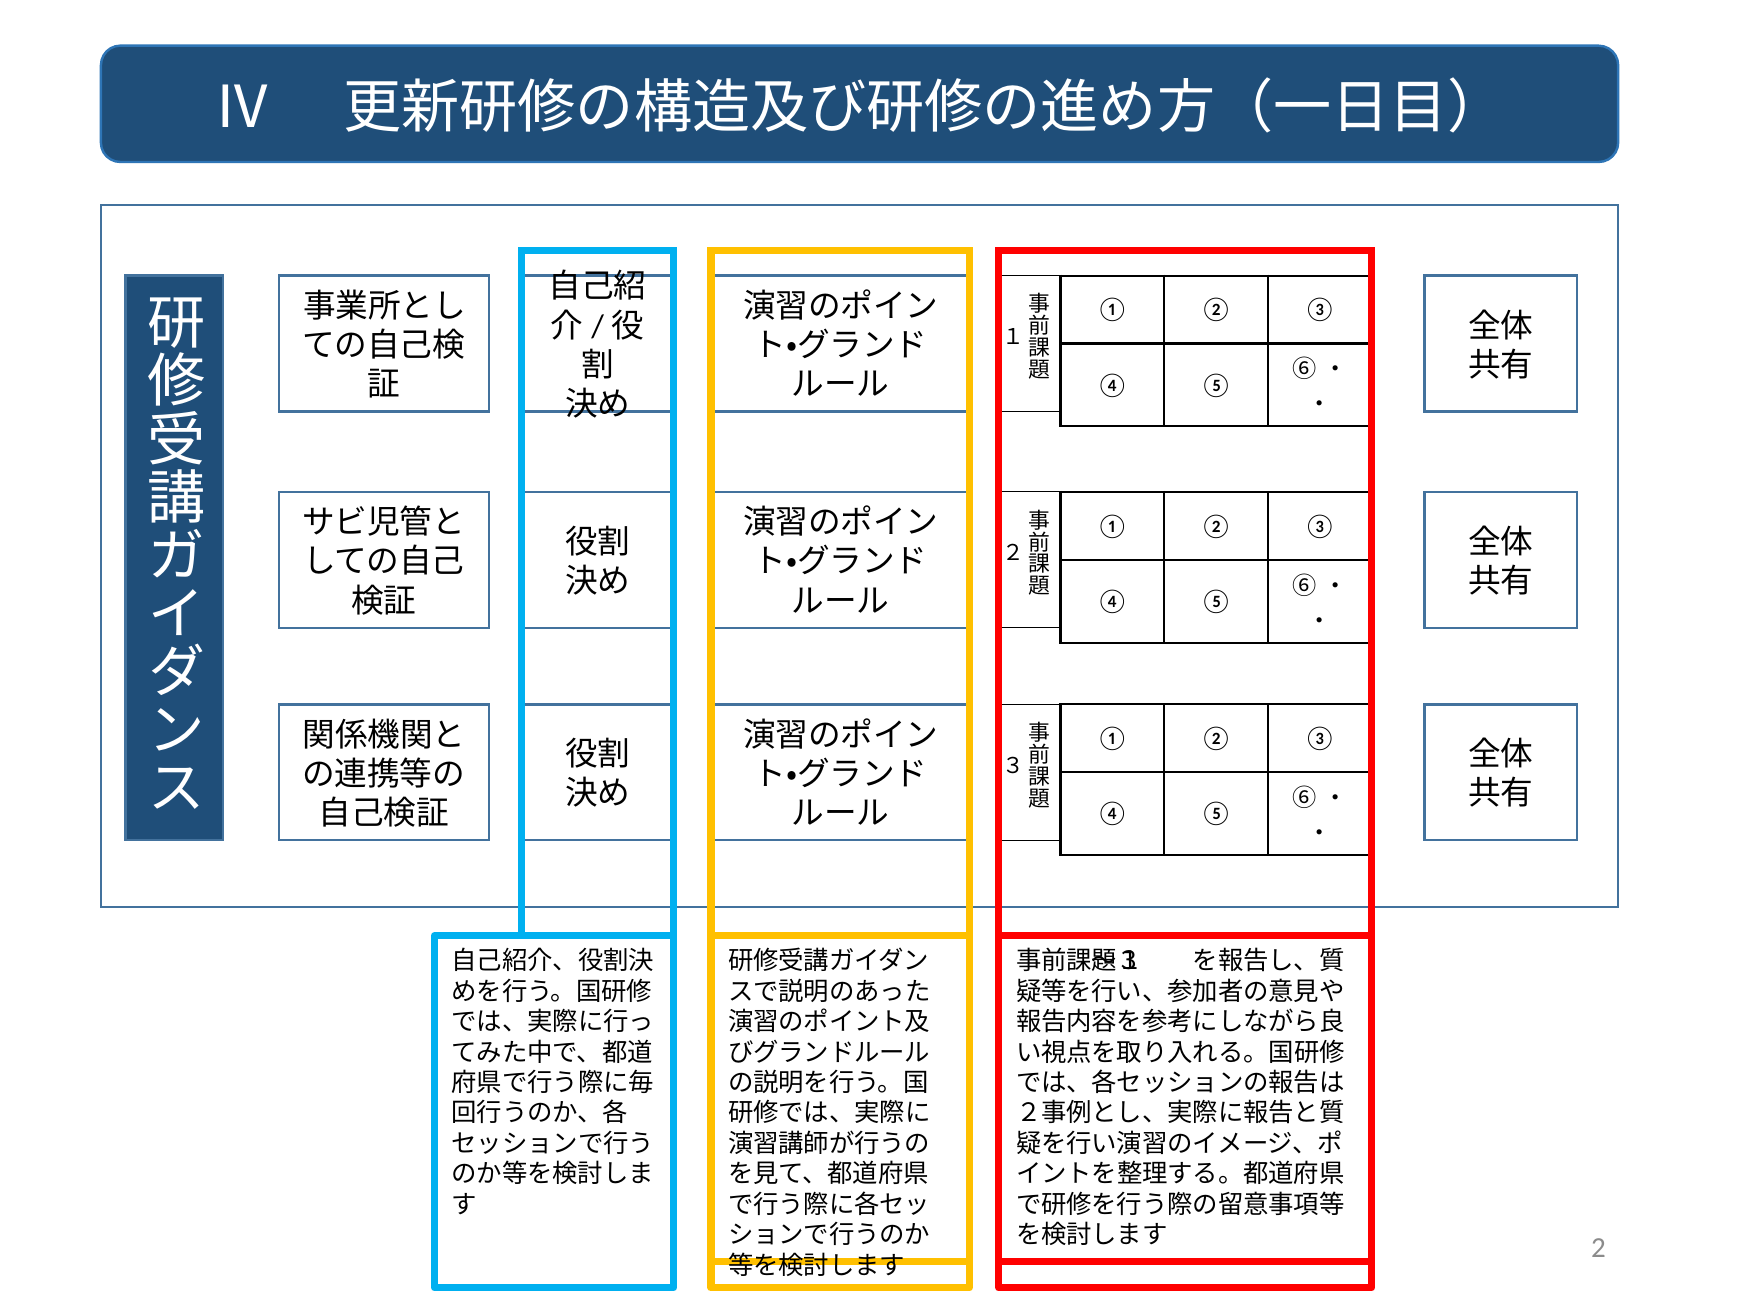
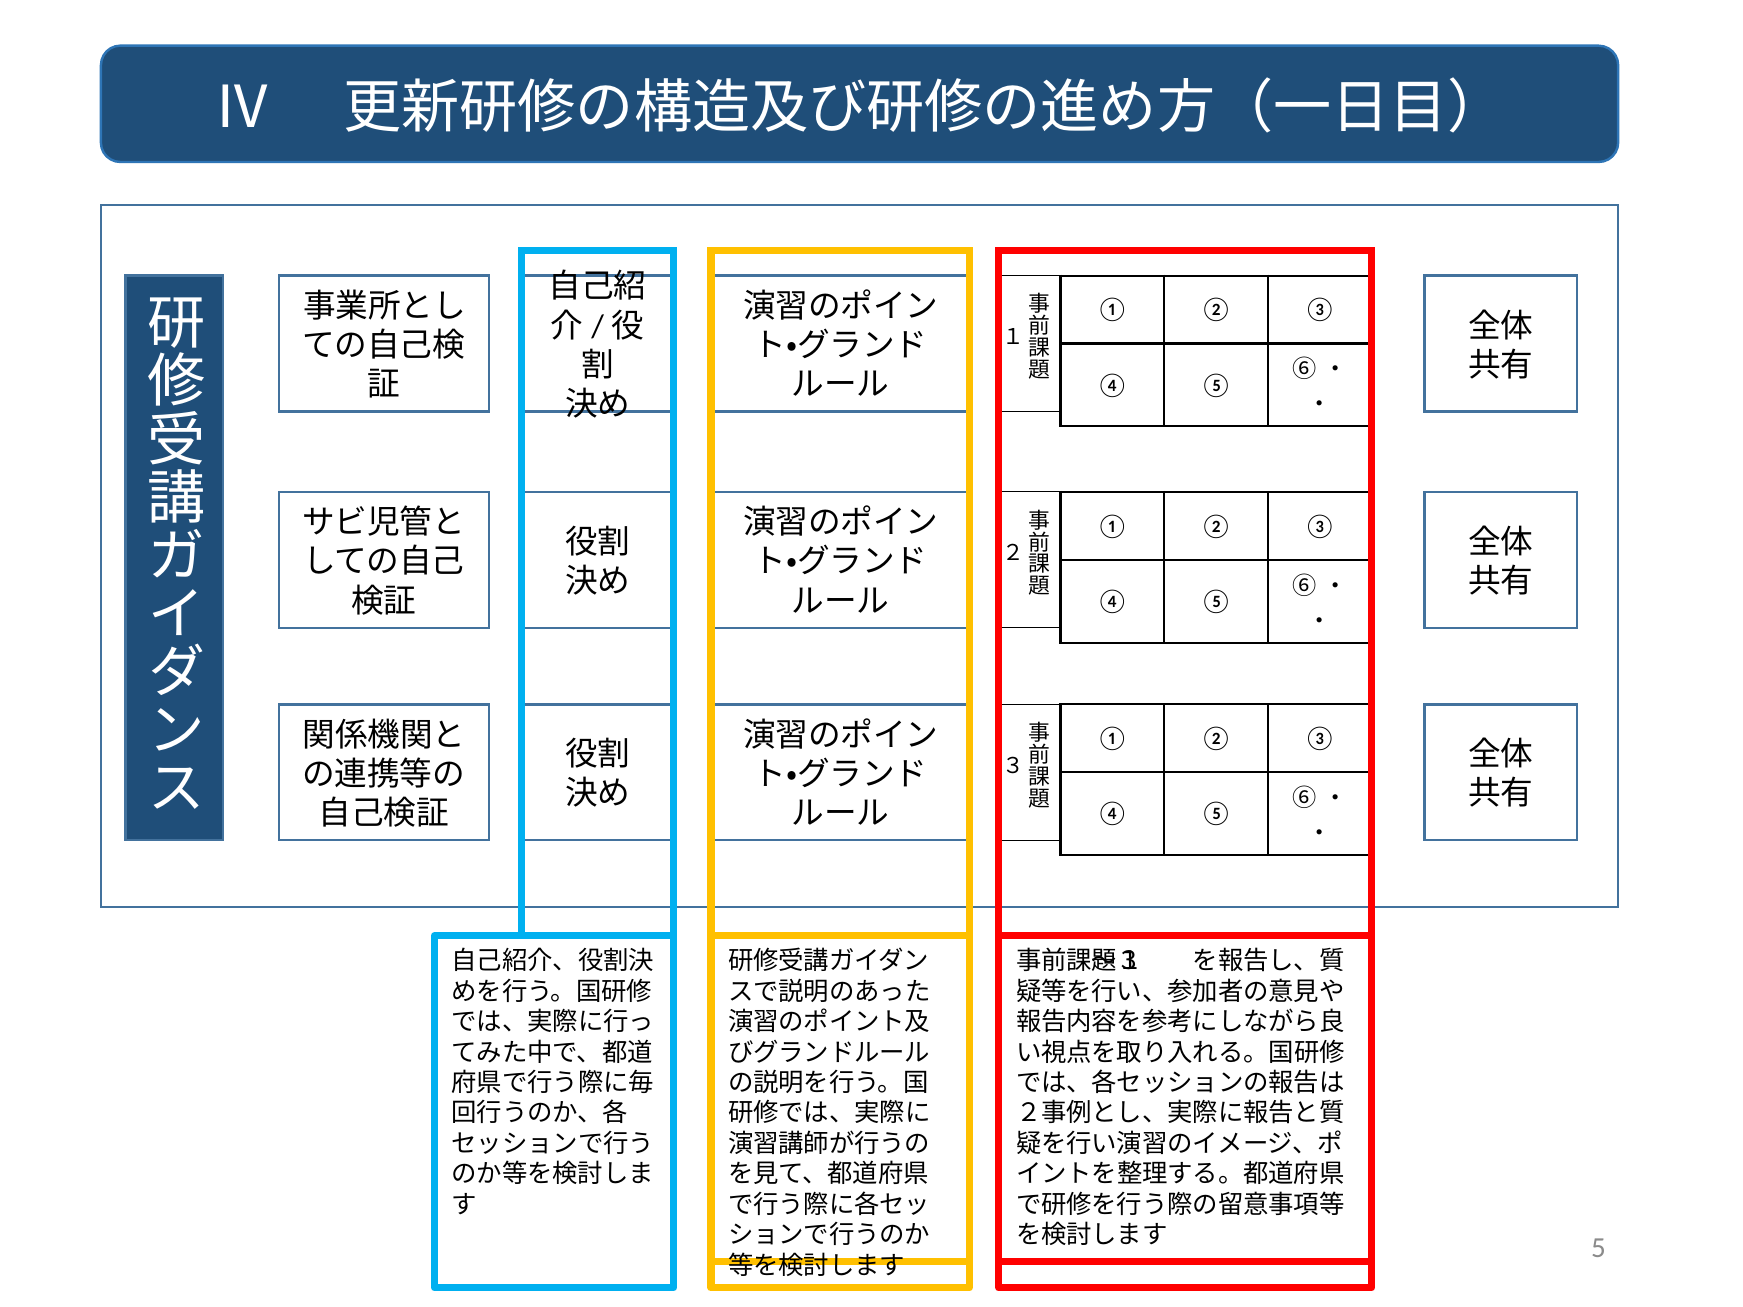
2: 2 -> 5 (1599, 1248)
